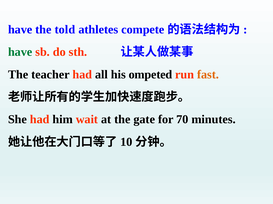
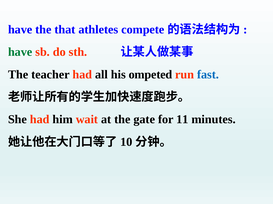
told: told -> that (65, 30)
fast colour: orange -> blue (208, 75)
70: 70 -> 11 (182, 120)
